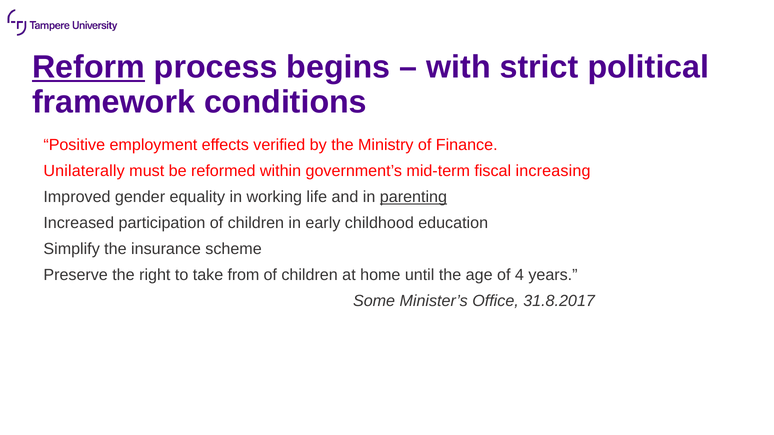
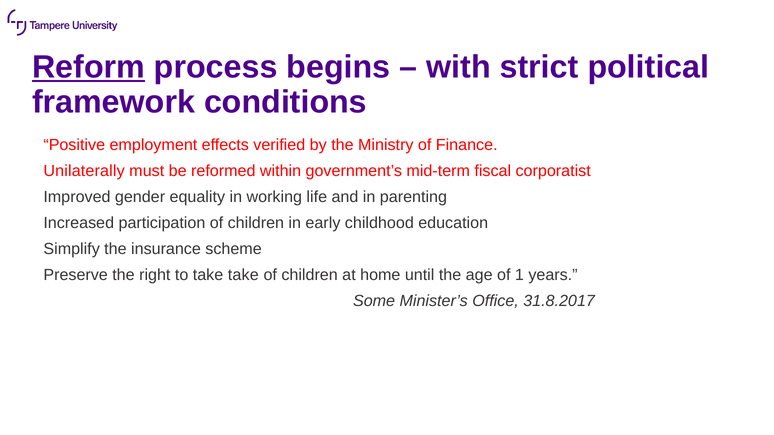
increasing: increasing -> corporatist (553, 171)
parenting underline: present -> none (413, 197)
take from: from -> take (243, 275)
4: 4 -> 1 (519, 275)
